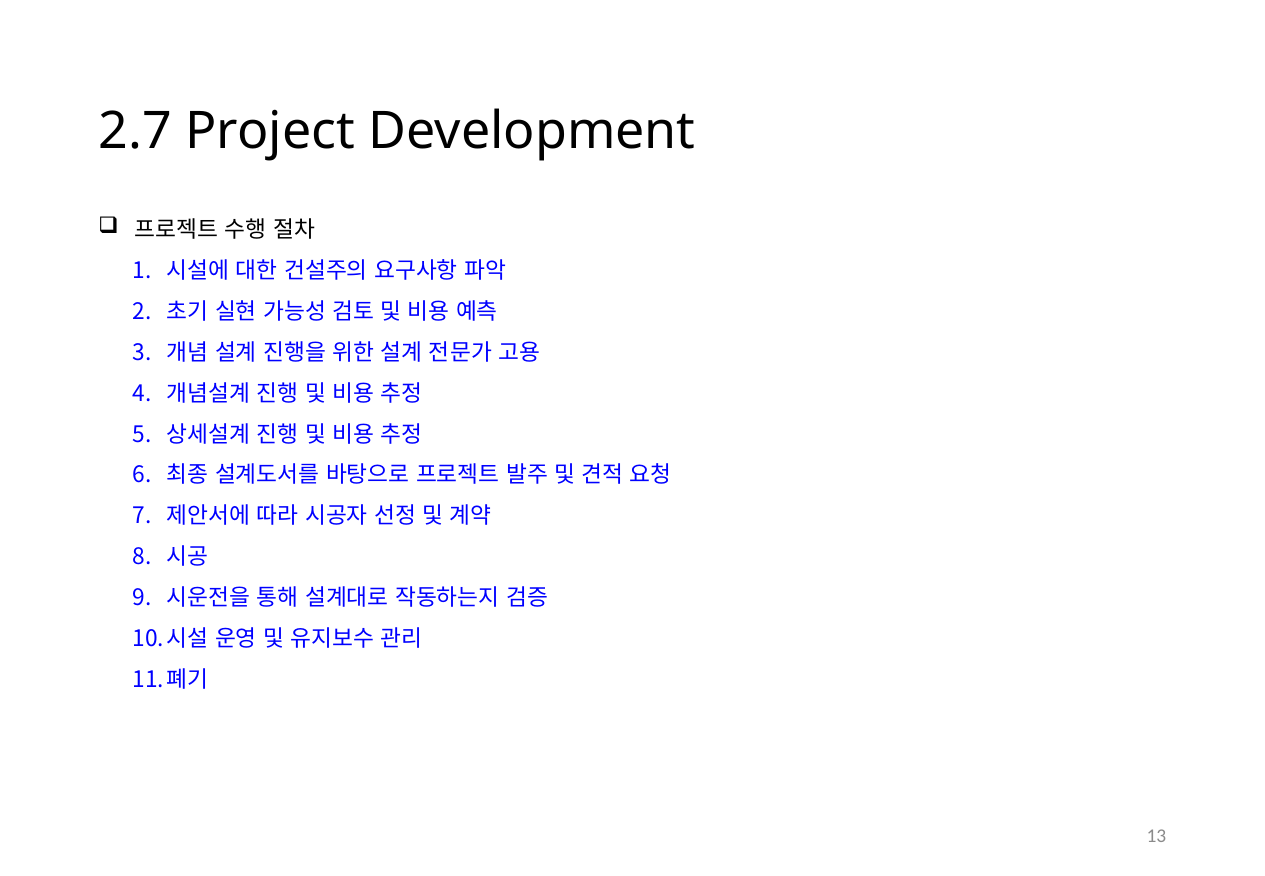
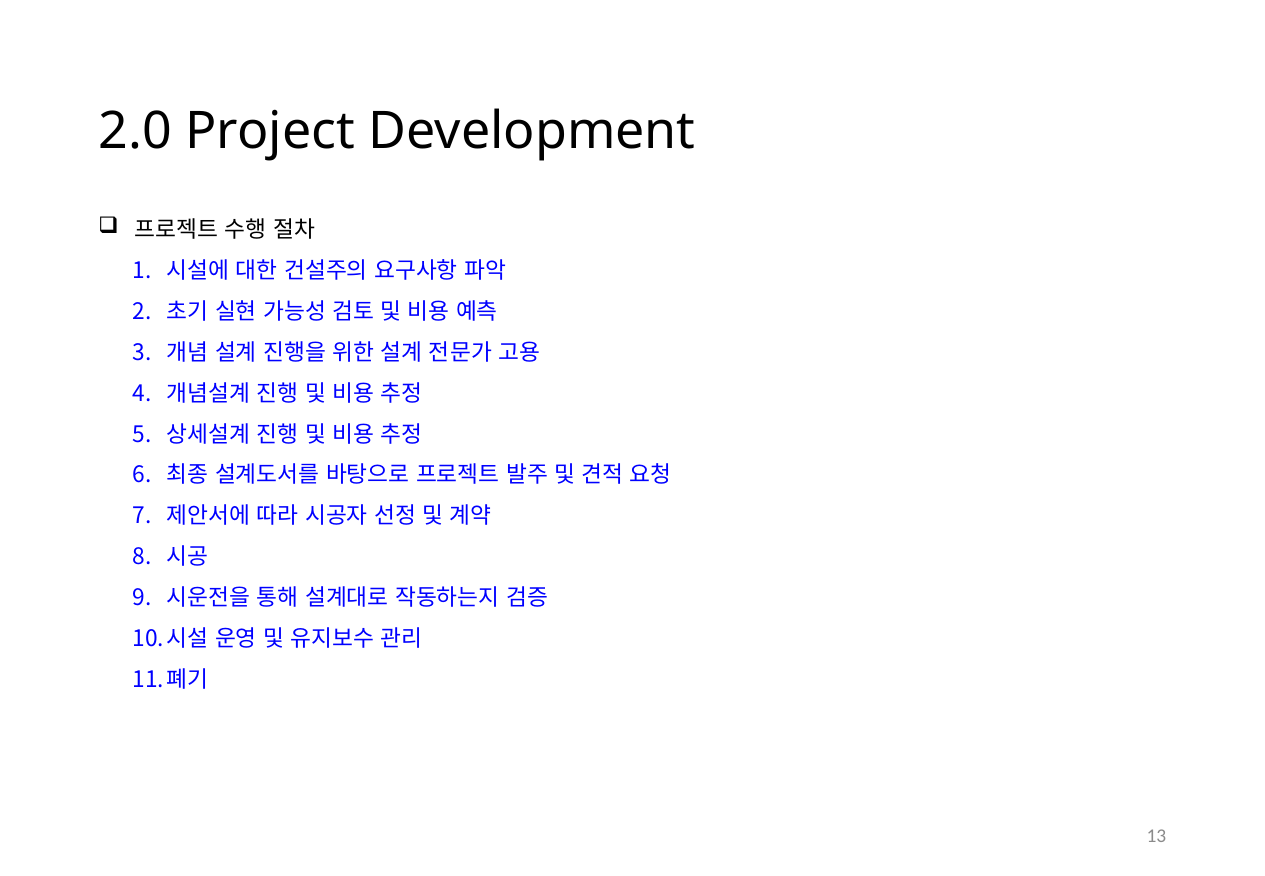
2.7: 2.7 -> 2.0 (135, 131)
